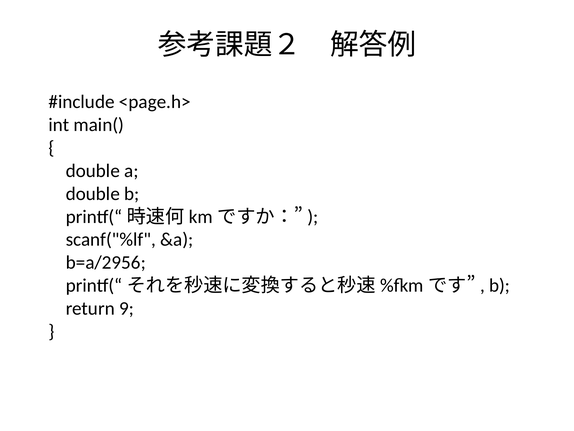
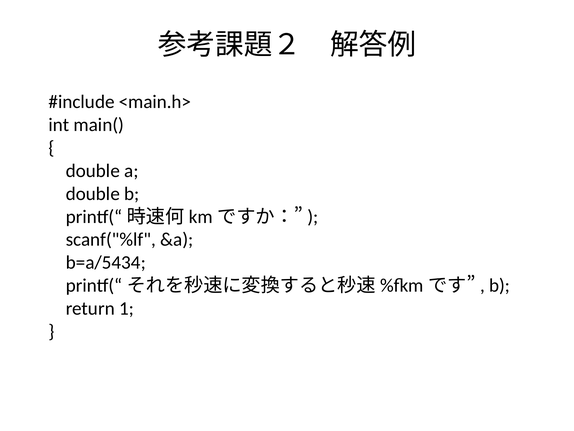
<page.h>: <page.h> -> <main.h> (155, 102)
b=a/2956: b=a/2956 -> b=a/5434 (106, 262)
9: 9 -> 1 (126, 308)
